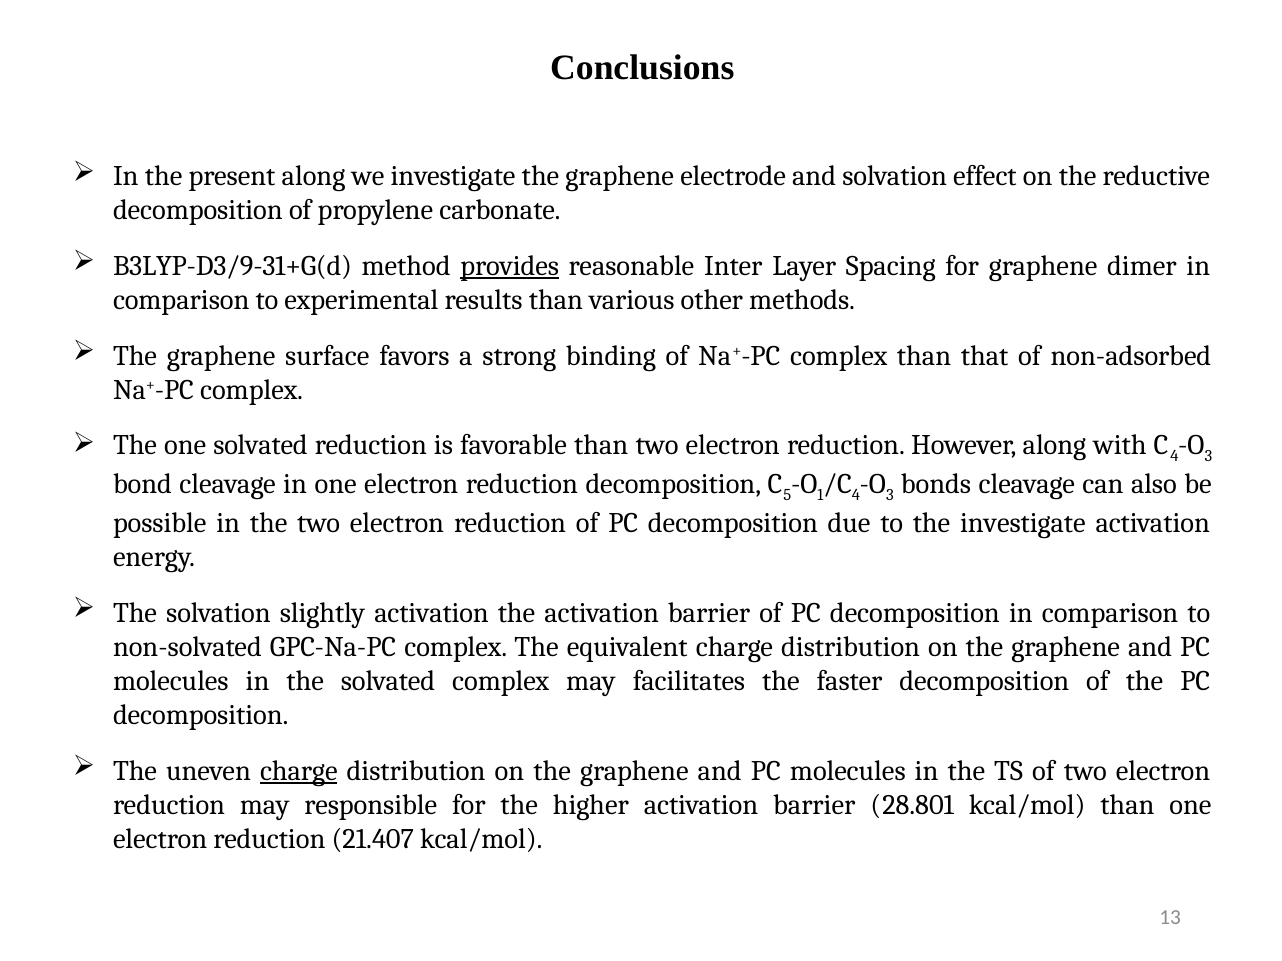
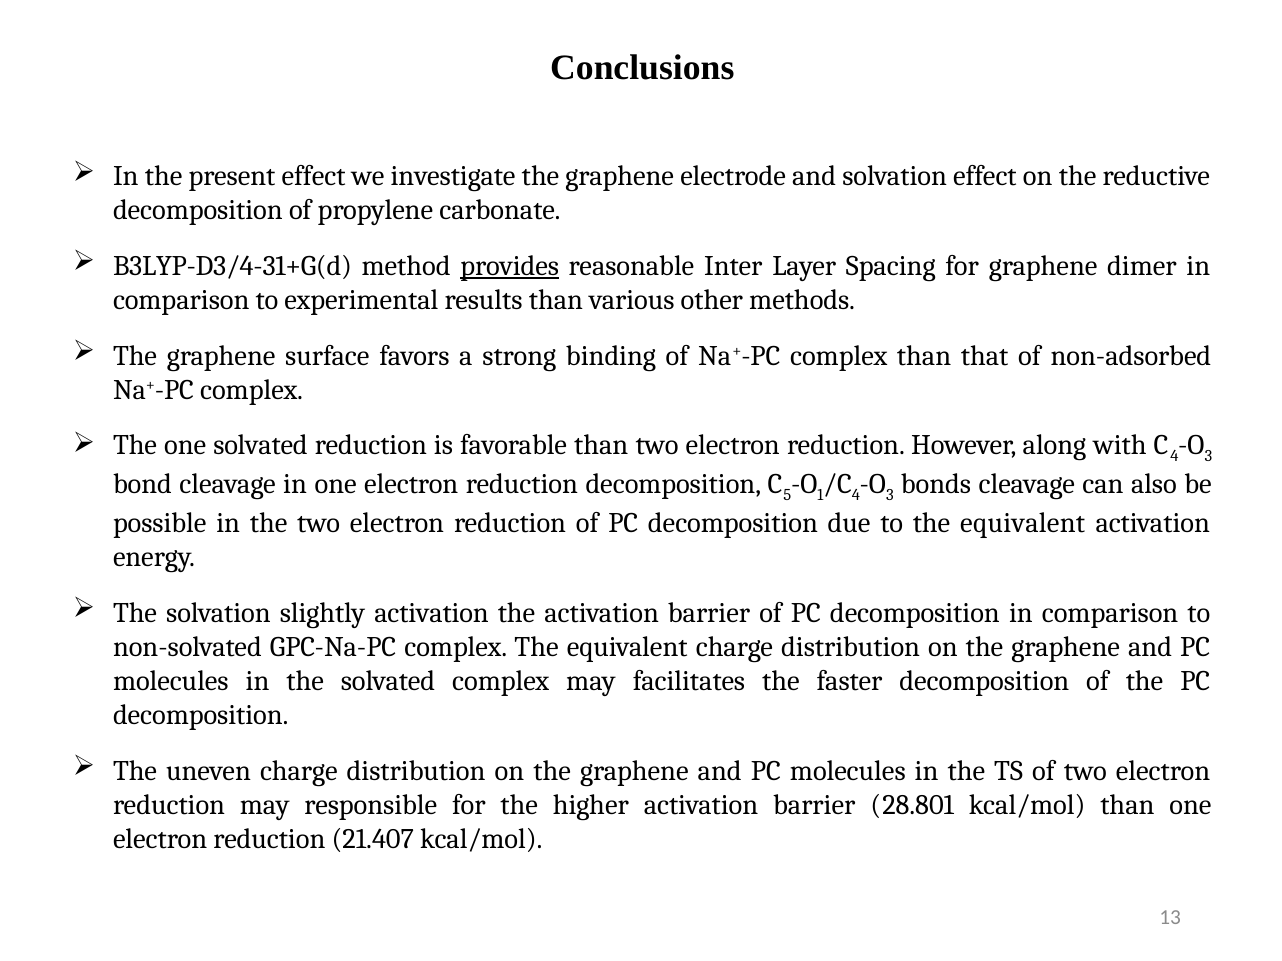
present along: along -> effect (314, 176)
B3LYP-D3/9-31+G(d: B3LYP-D3/9-31+G(d -> B3LYP-D3/4-31+G(d (233, 266)
to the investigate: investigate -> equivalent (1023, 523)
charge underline: present -> none (299, 771)
